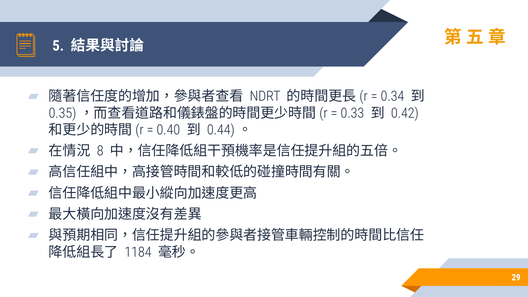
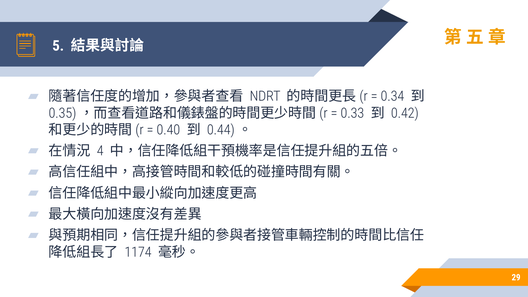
8: 8 -> 4 (100, 151)
1184: 1184 -> 1174 (138, 252)
